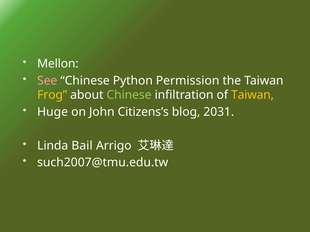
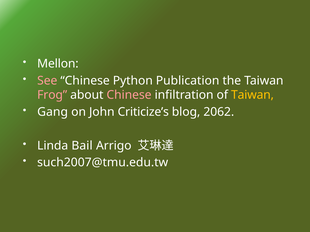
Permission: Permission -> Publication (188, 81)
Frog colour: yellow -> pink (52, 95)
Chinese colour: light green -> pink (129, 95)
Huge: Huge -> Gang (53, 112)
Citizens’s: Citizens’s -> Criticize’s (143, 112)
2031: 2031 -> 2062 (219, 112)
